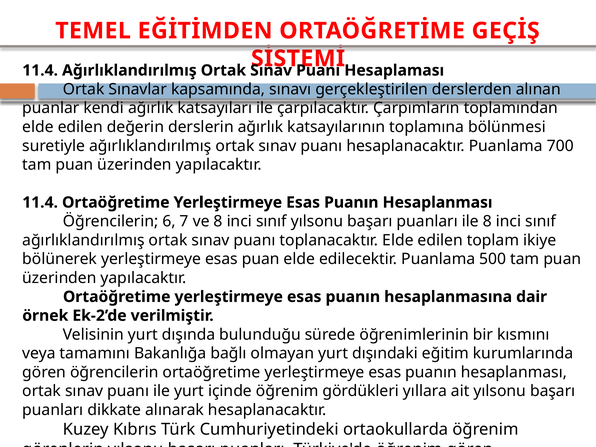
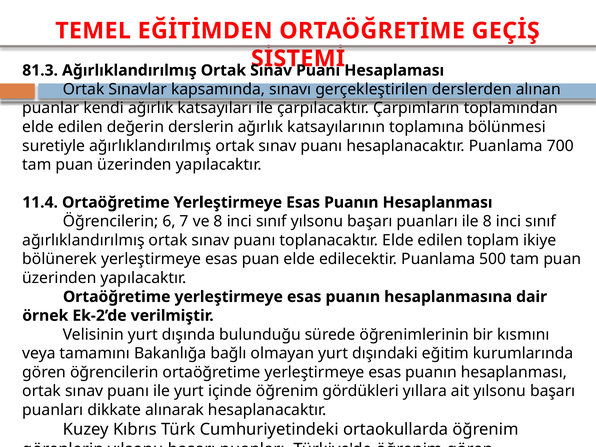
11.4: 11.4 -> 81.3 (40, 70)
